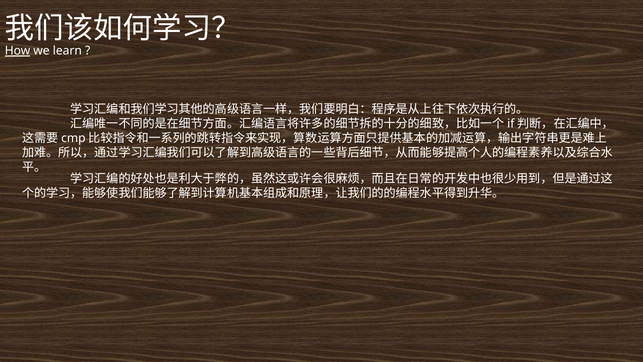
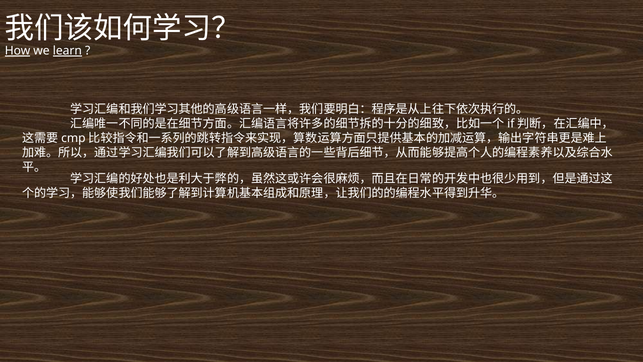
learn underline: none -> present (67, 51)
